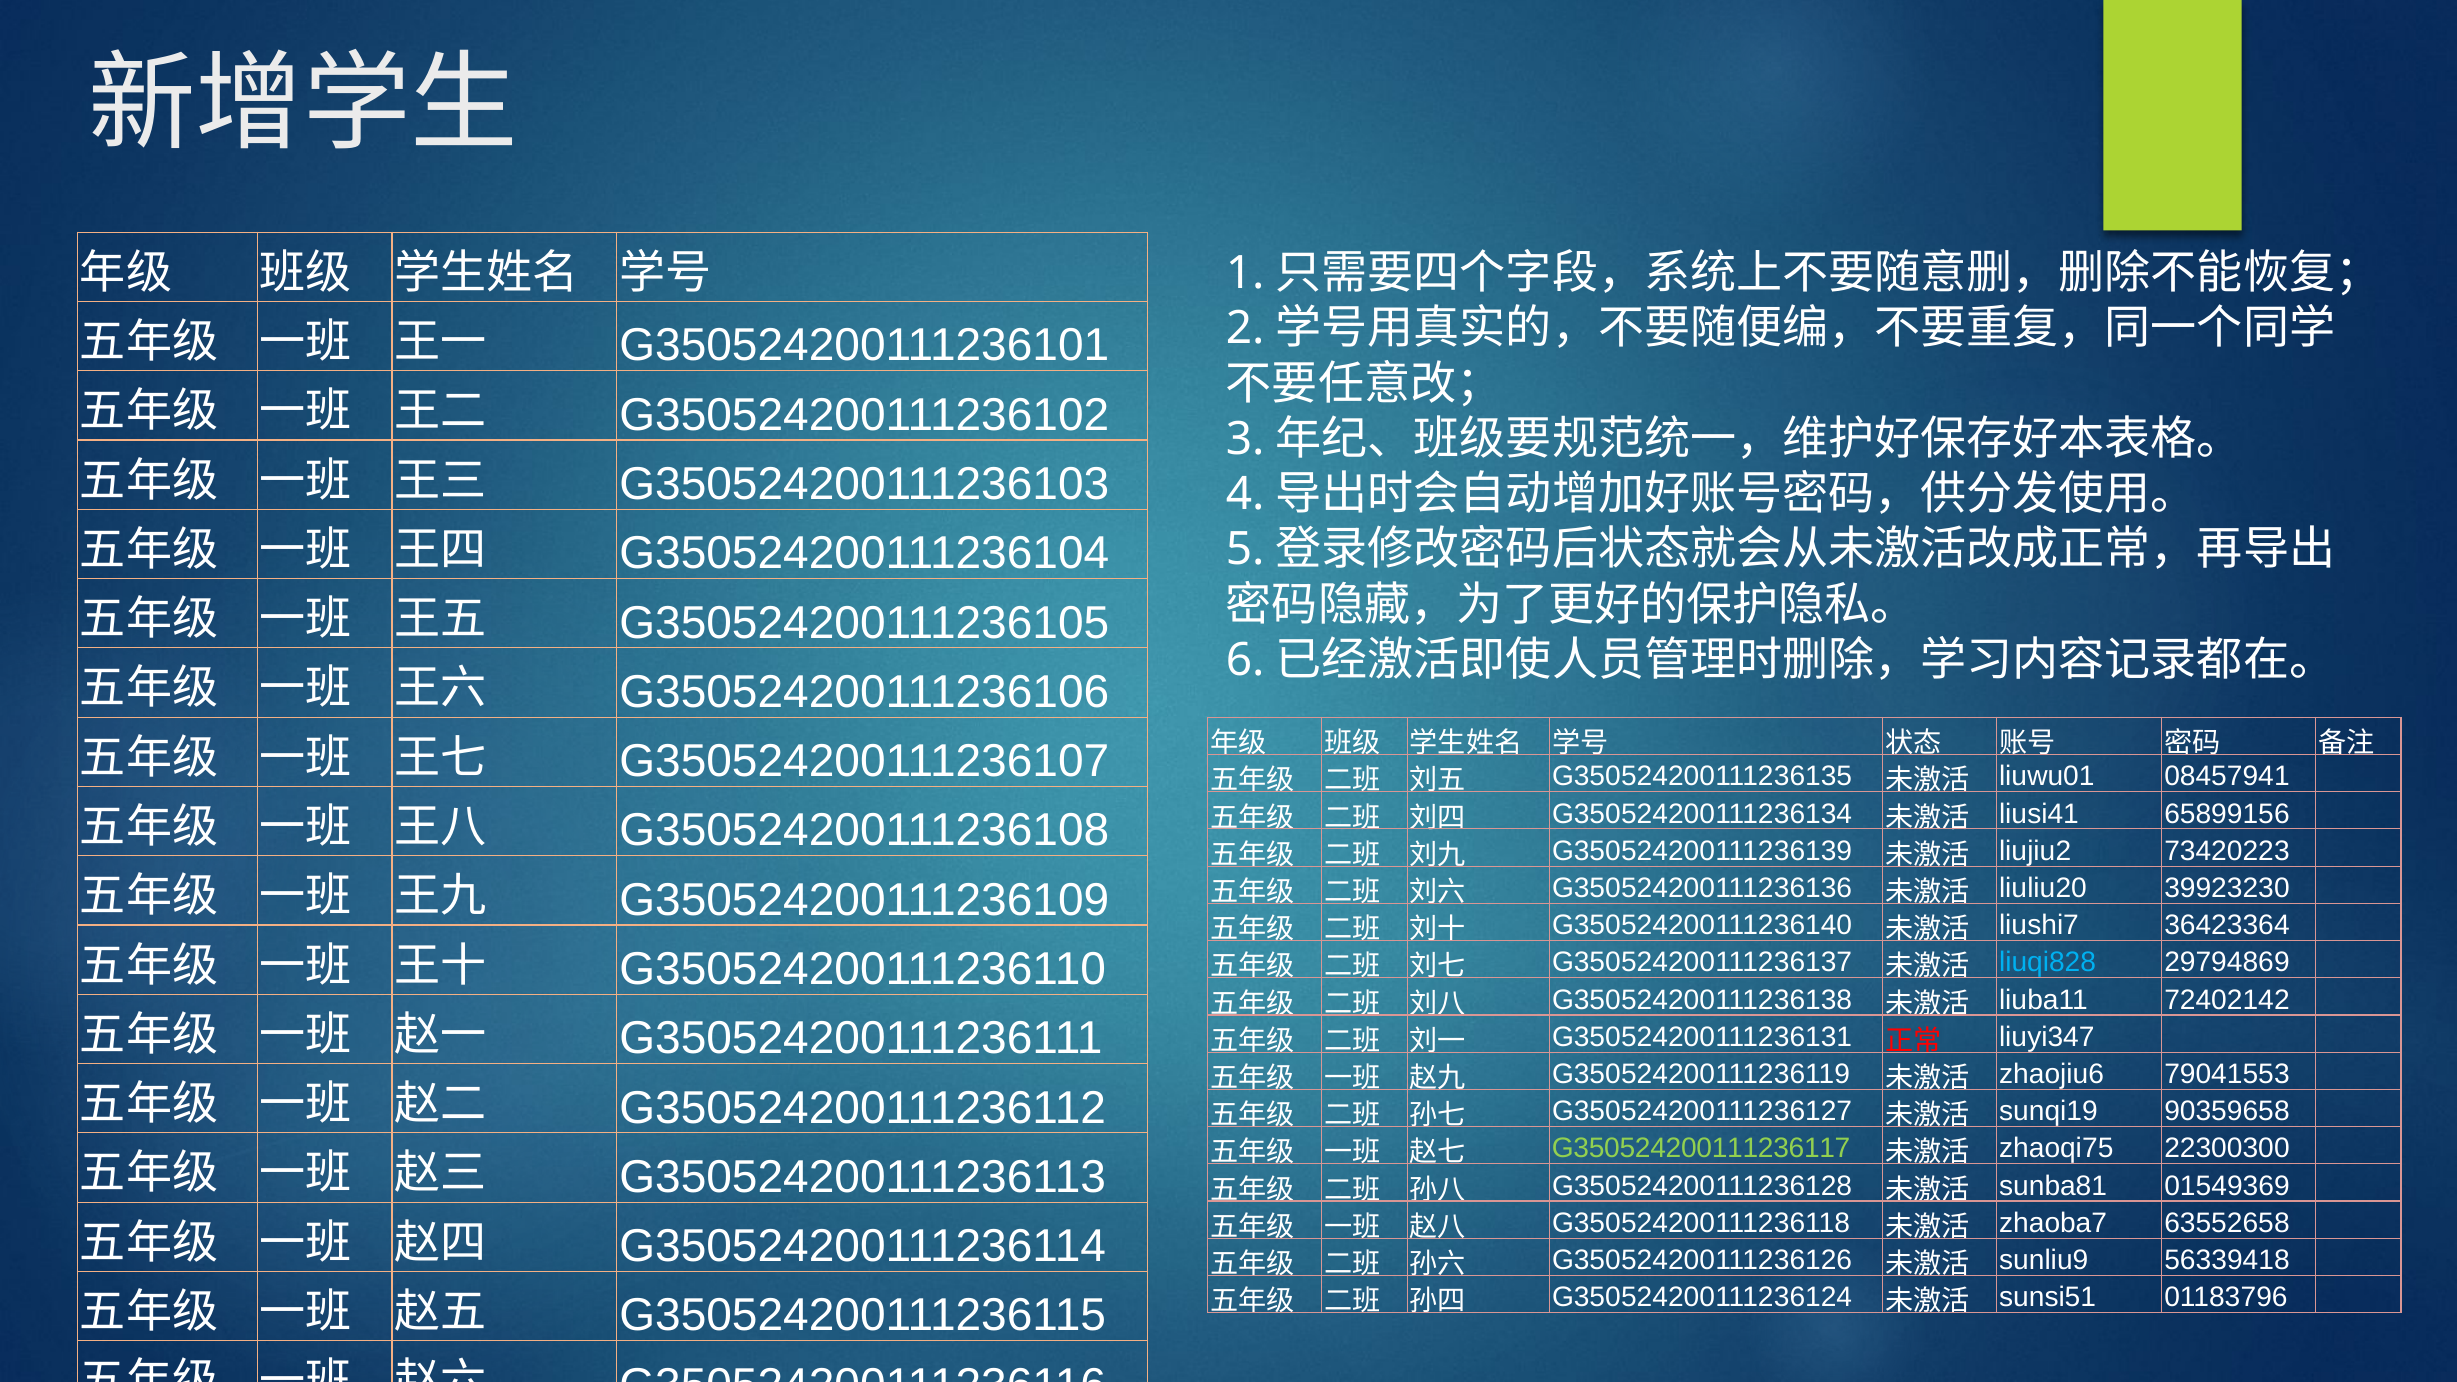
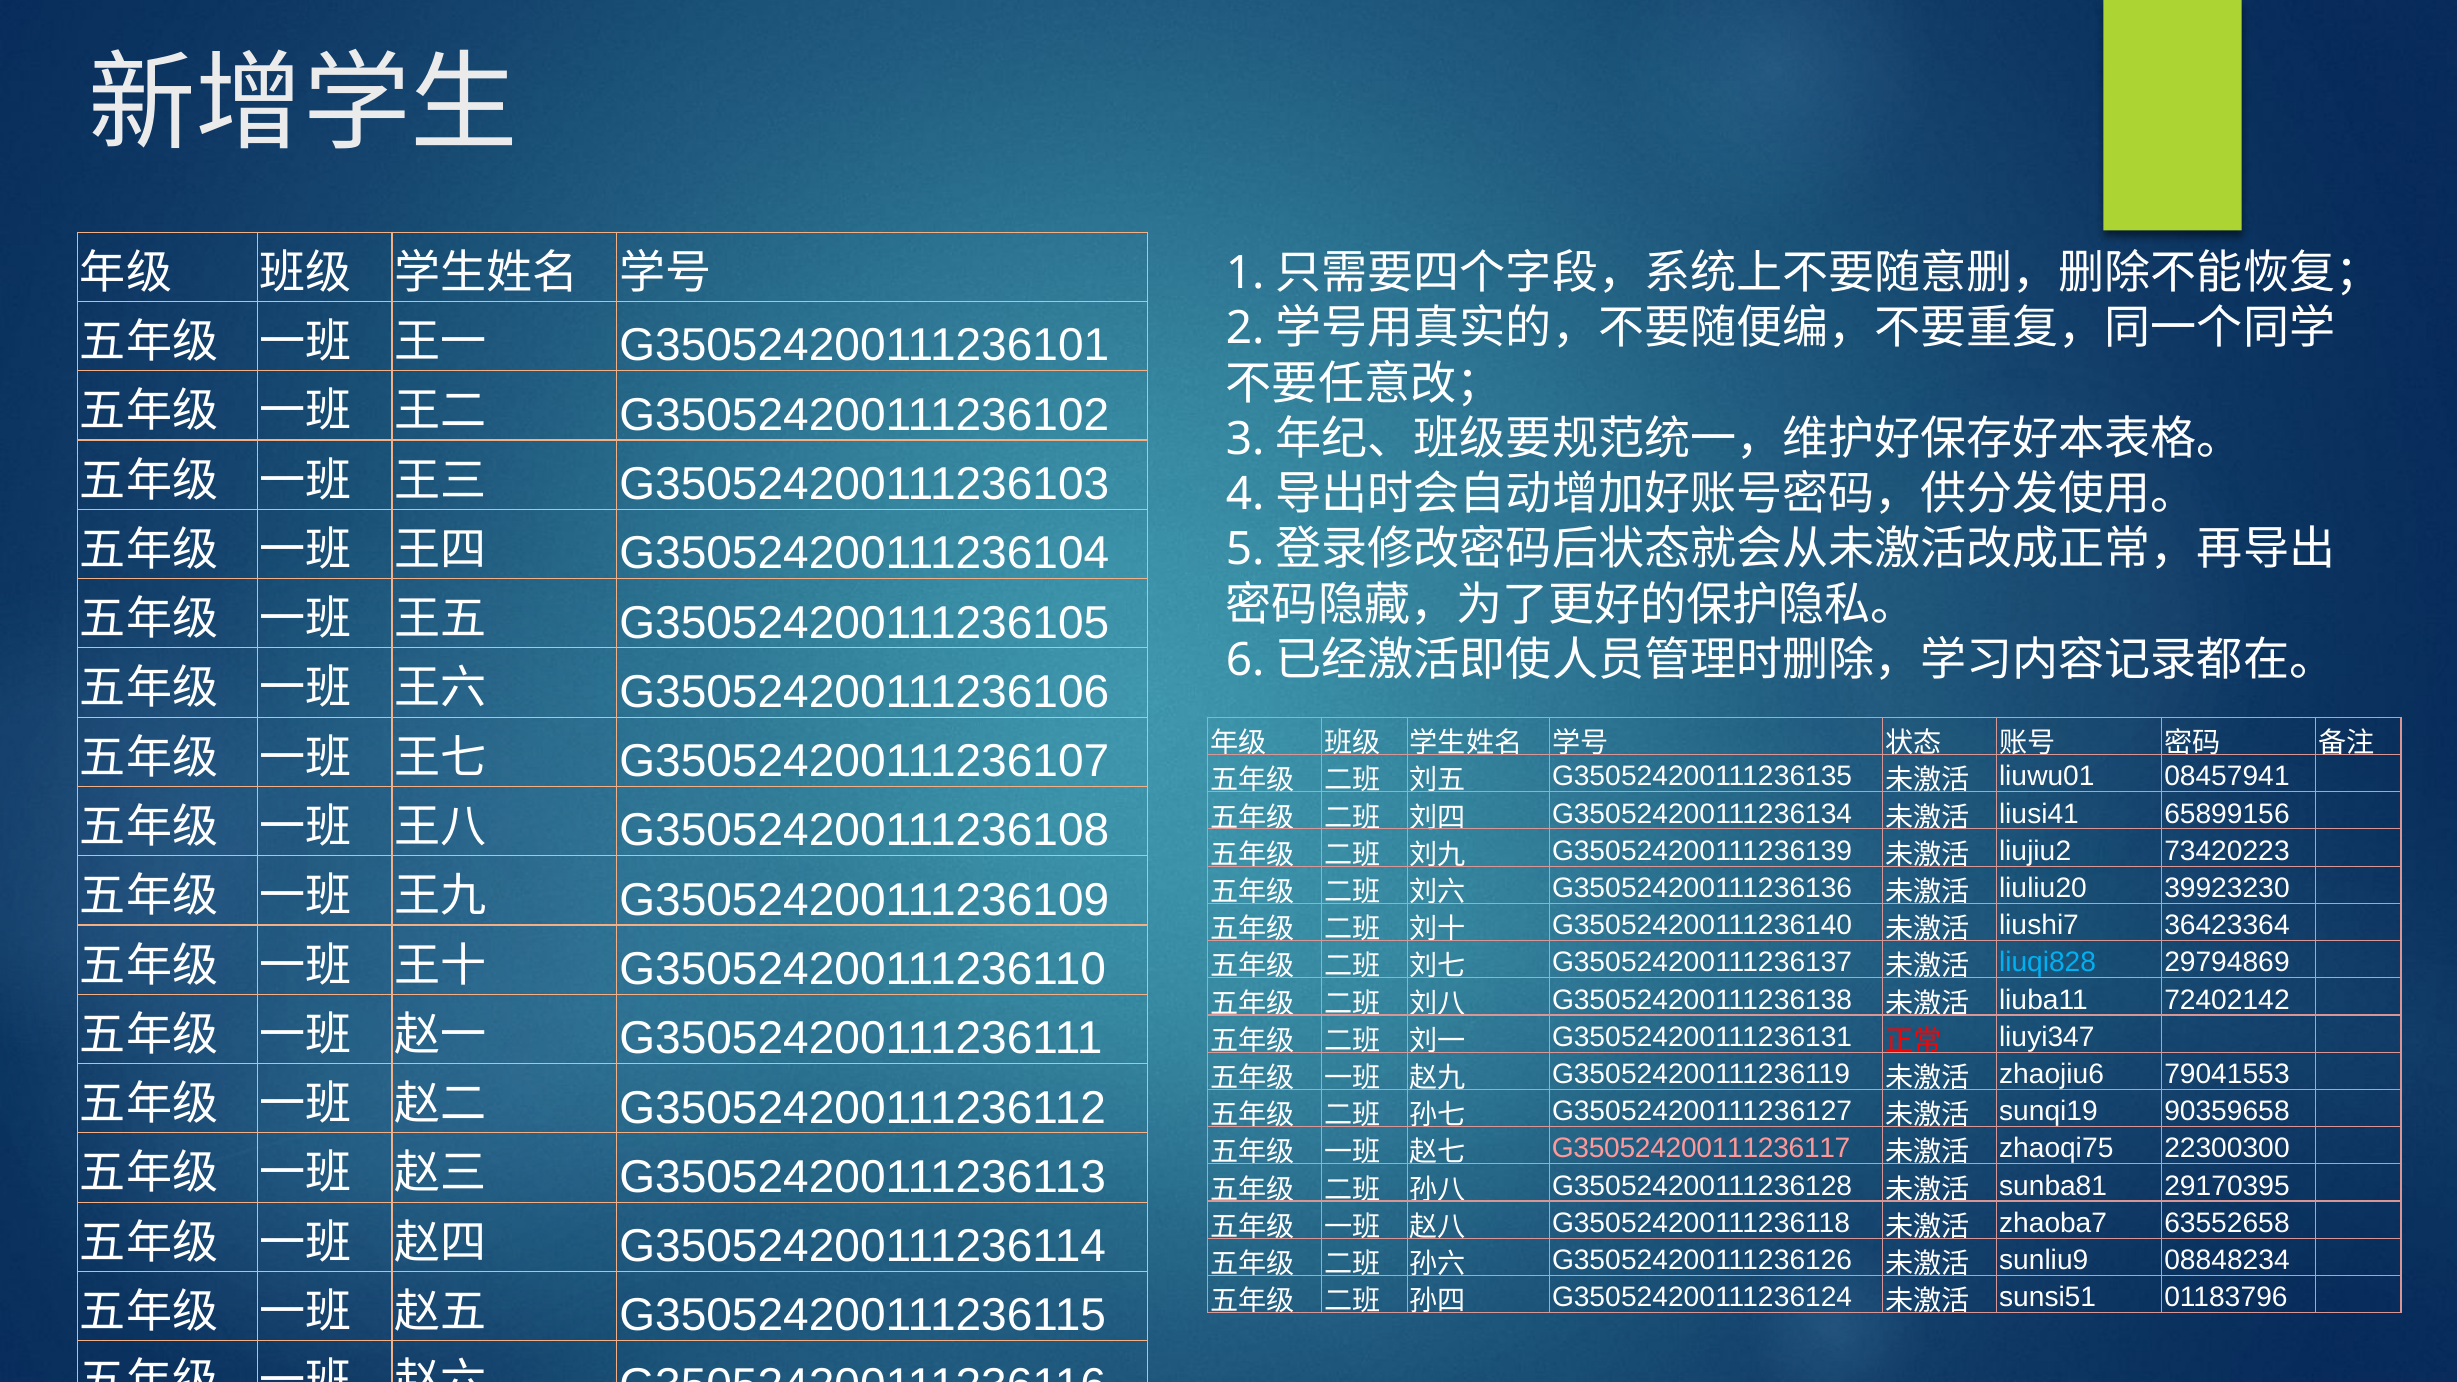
G350524200111236117 colour: light green -> pink (1701, 1149)
01549369: 01549369 -> 29170395 (2227, 1186)
56339418: 56339418 -> 08848234 (2227, 1260)
